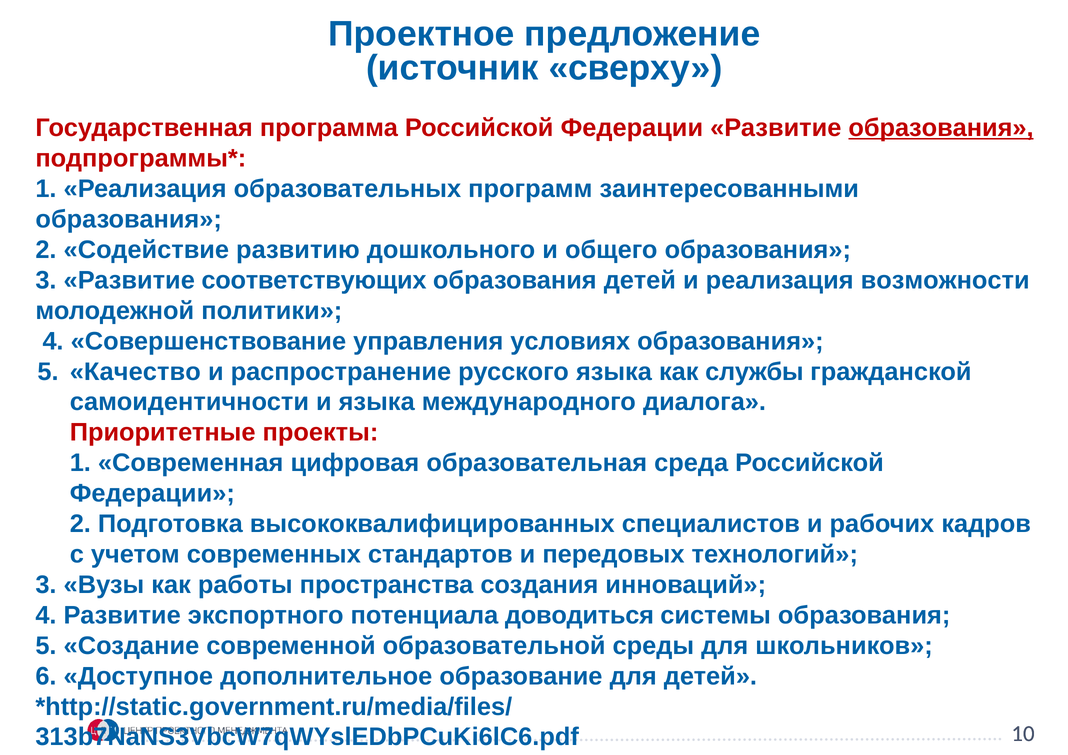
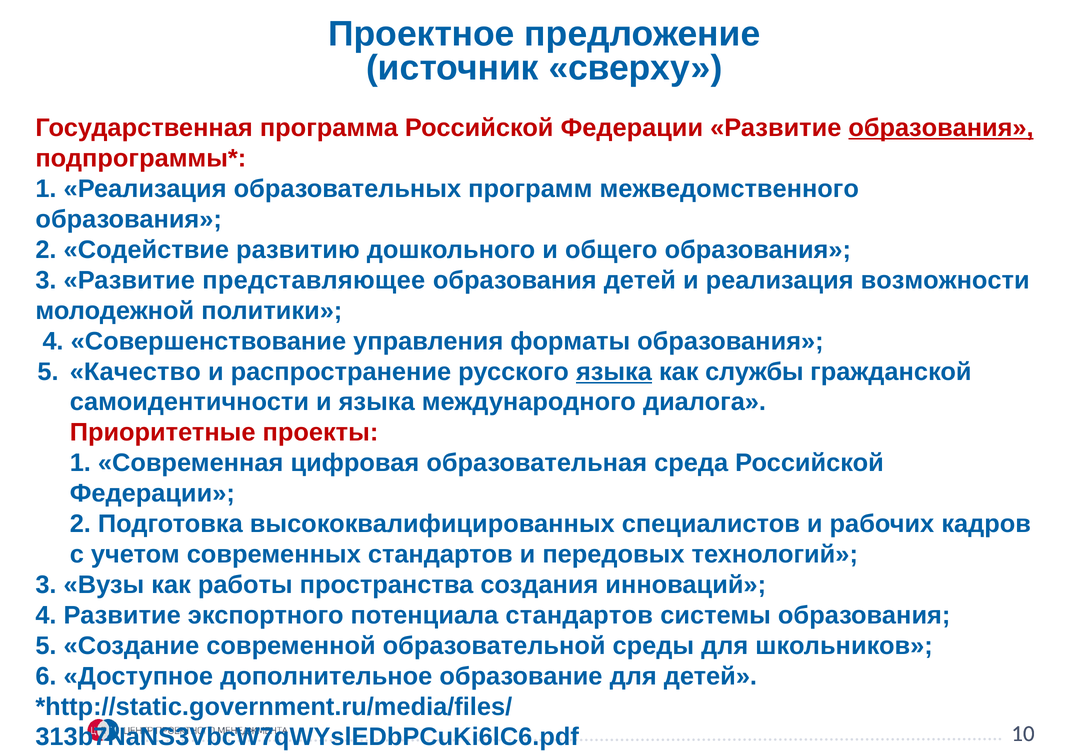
заинтересованными: заинтересованными -> межведомственного (729, 189)
соответствующих: соответствующих -> представляющее (314, 280)
условиях: условиях -> форматы (570, 341)
языка underline: none -> present (614, 372)
потенциала доводиться: доводиться -> стандартов (579, 615)
